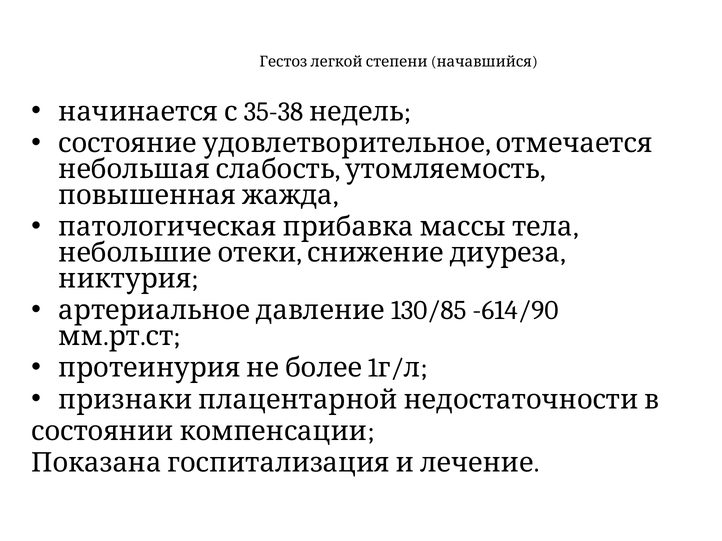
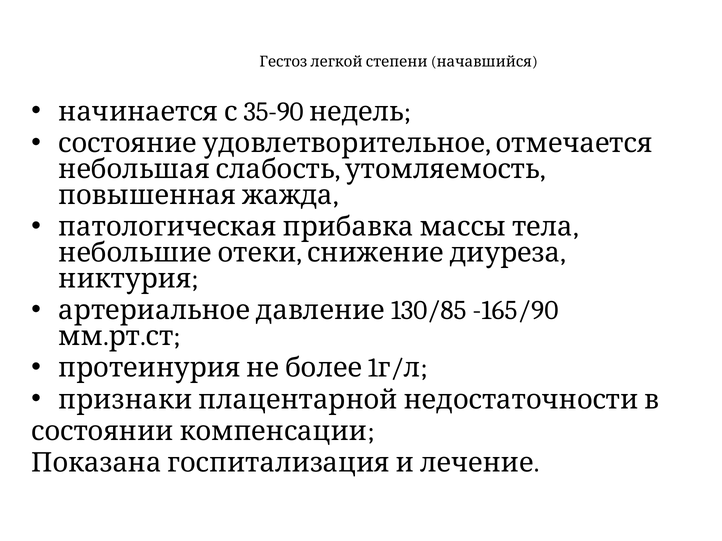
35-38: 35-38 -> 35-90 (274, 112)
-614/90: -614/90 -> -165/90 (515, 311)
